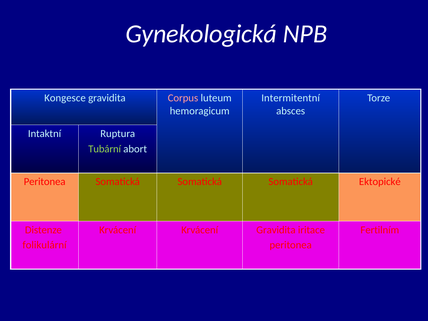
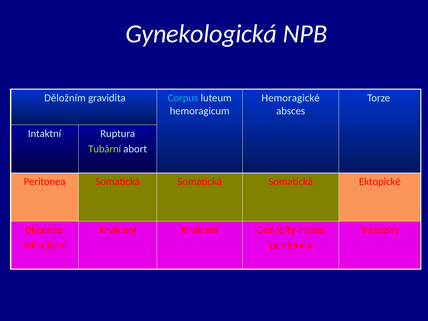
Kongesce: Kongesce -> Děložním (65, 98)
Corpus colour: pink -> light blue (183, 98)
Intermitentní: Intermitentní -> Hemoragické (291, 98)
Krvácení Gravidita: Gravidita -> Gravidity (276, 230)
Fertilním: Fertilním -> Intenzity (380, 230)
